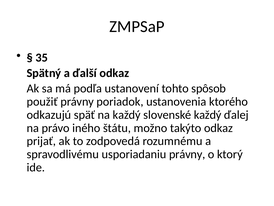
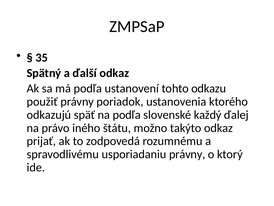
spôsob: spôsob -> odkazu (209, 88)
na každý: každý -> podľa (127, 115)
